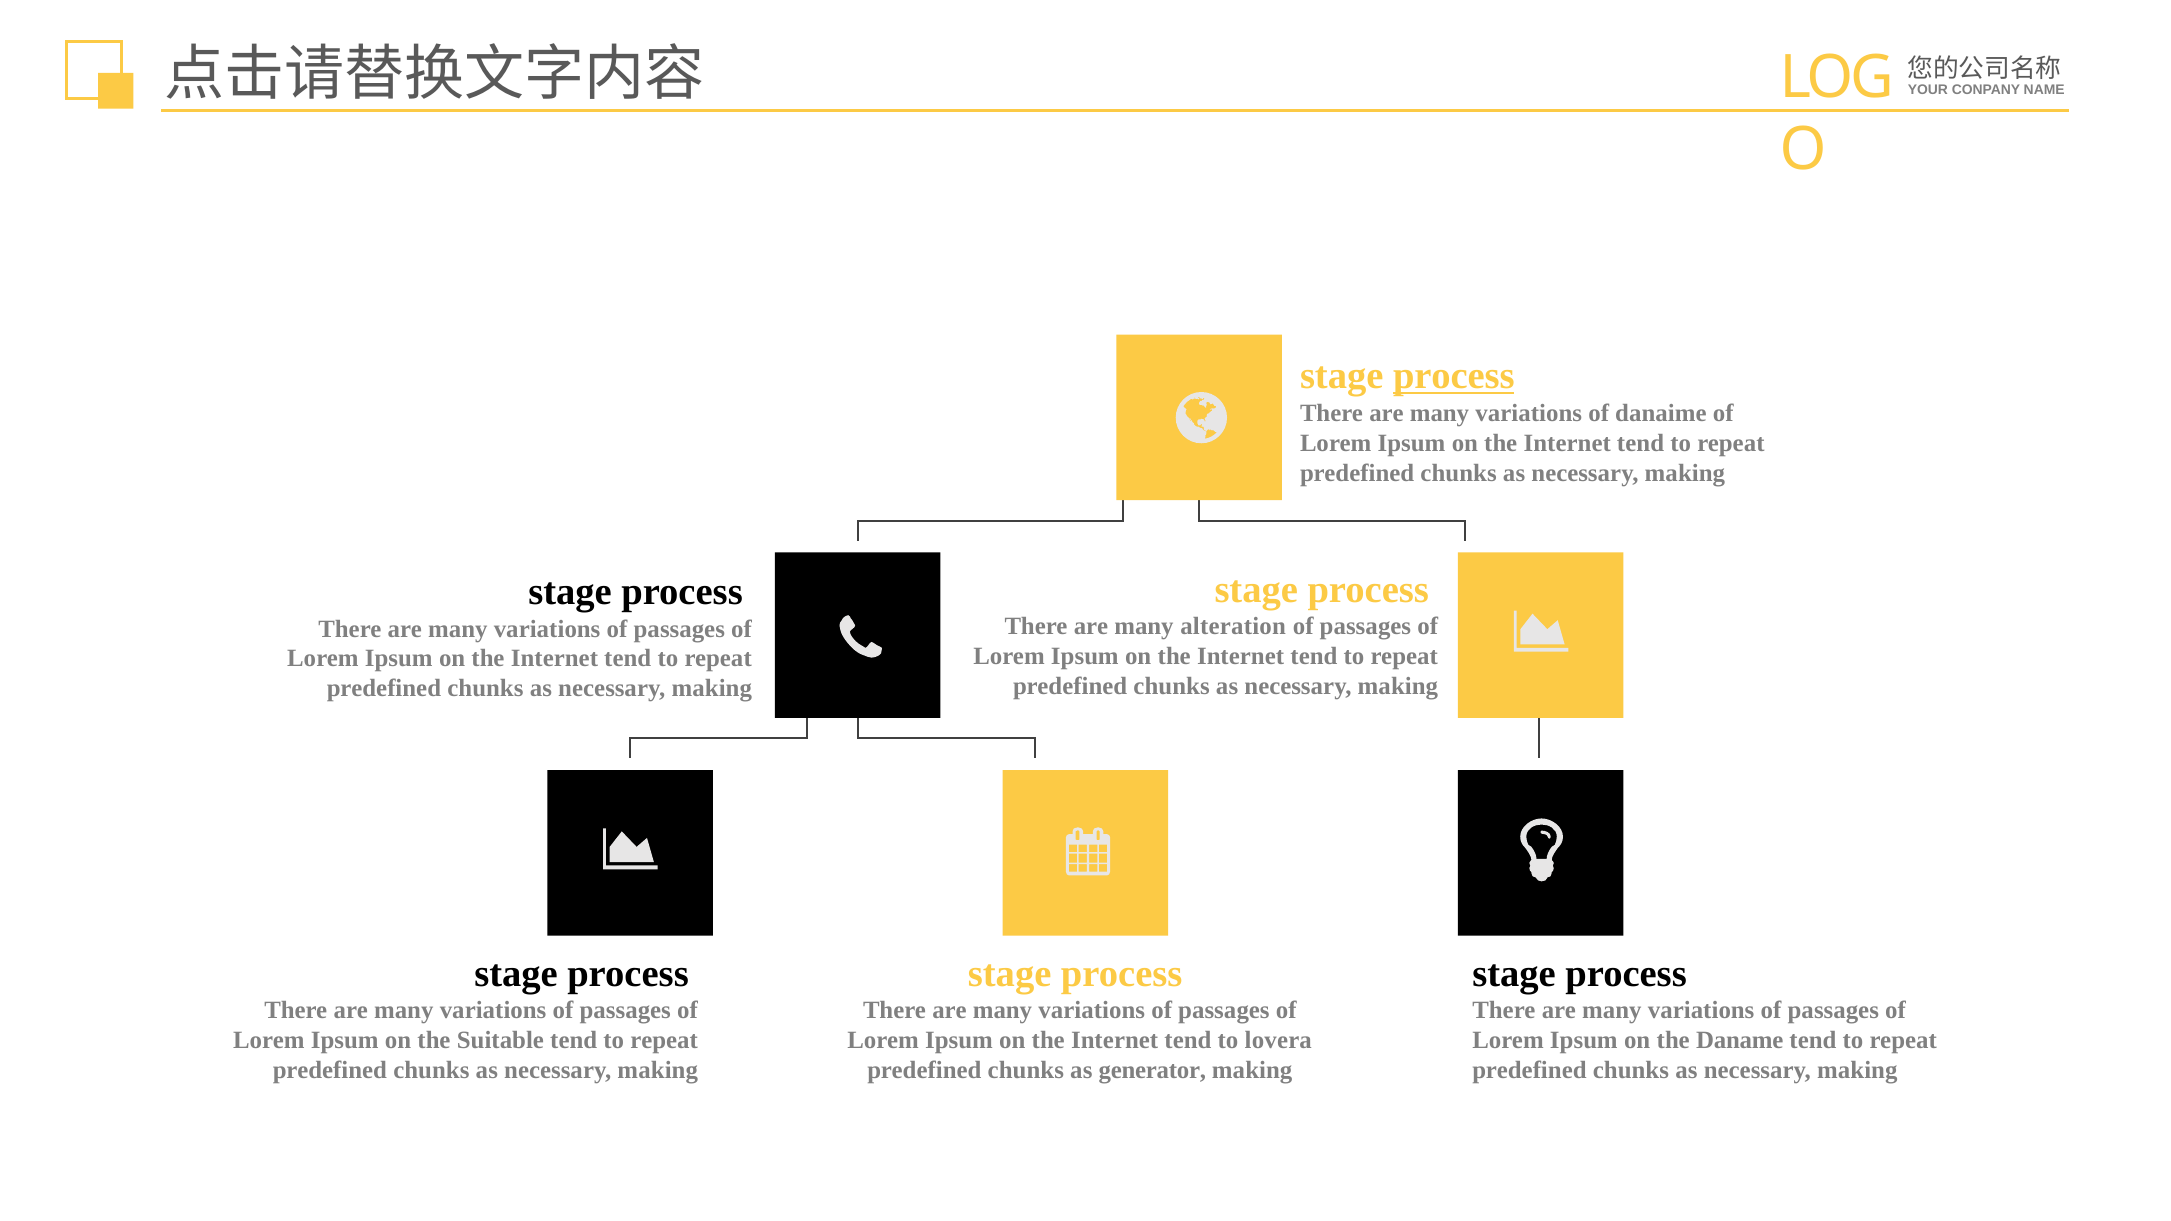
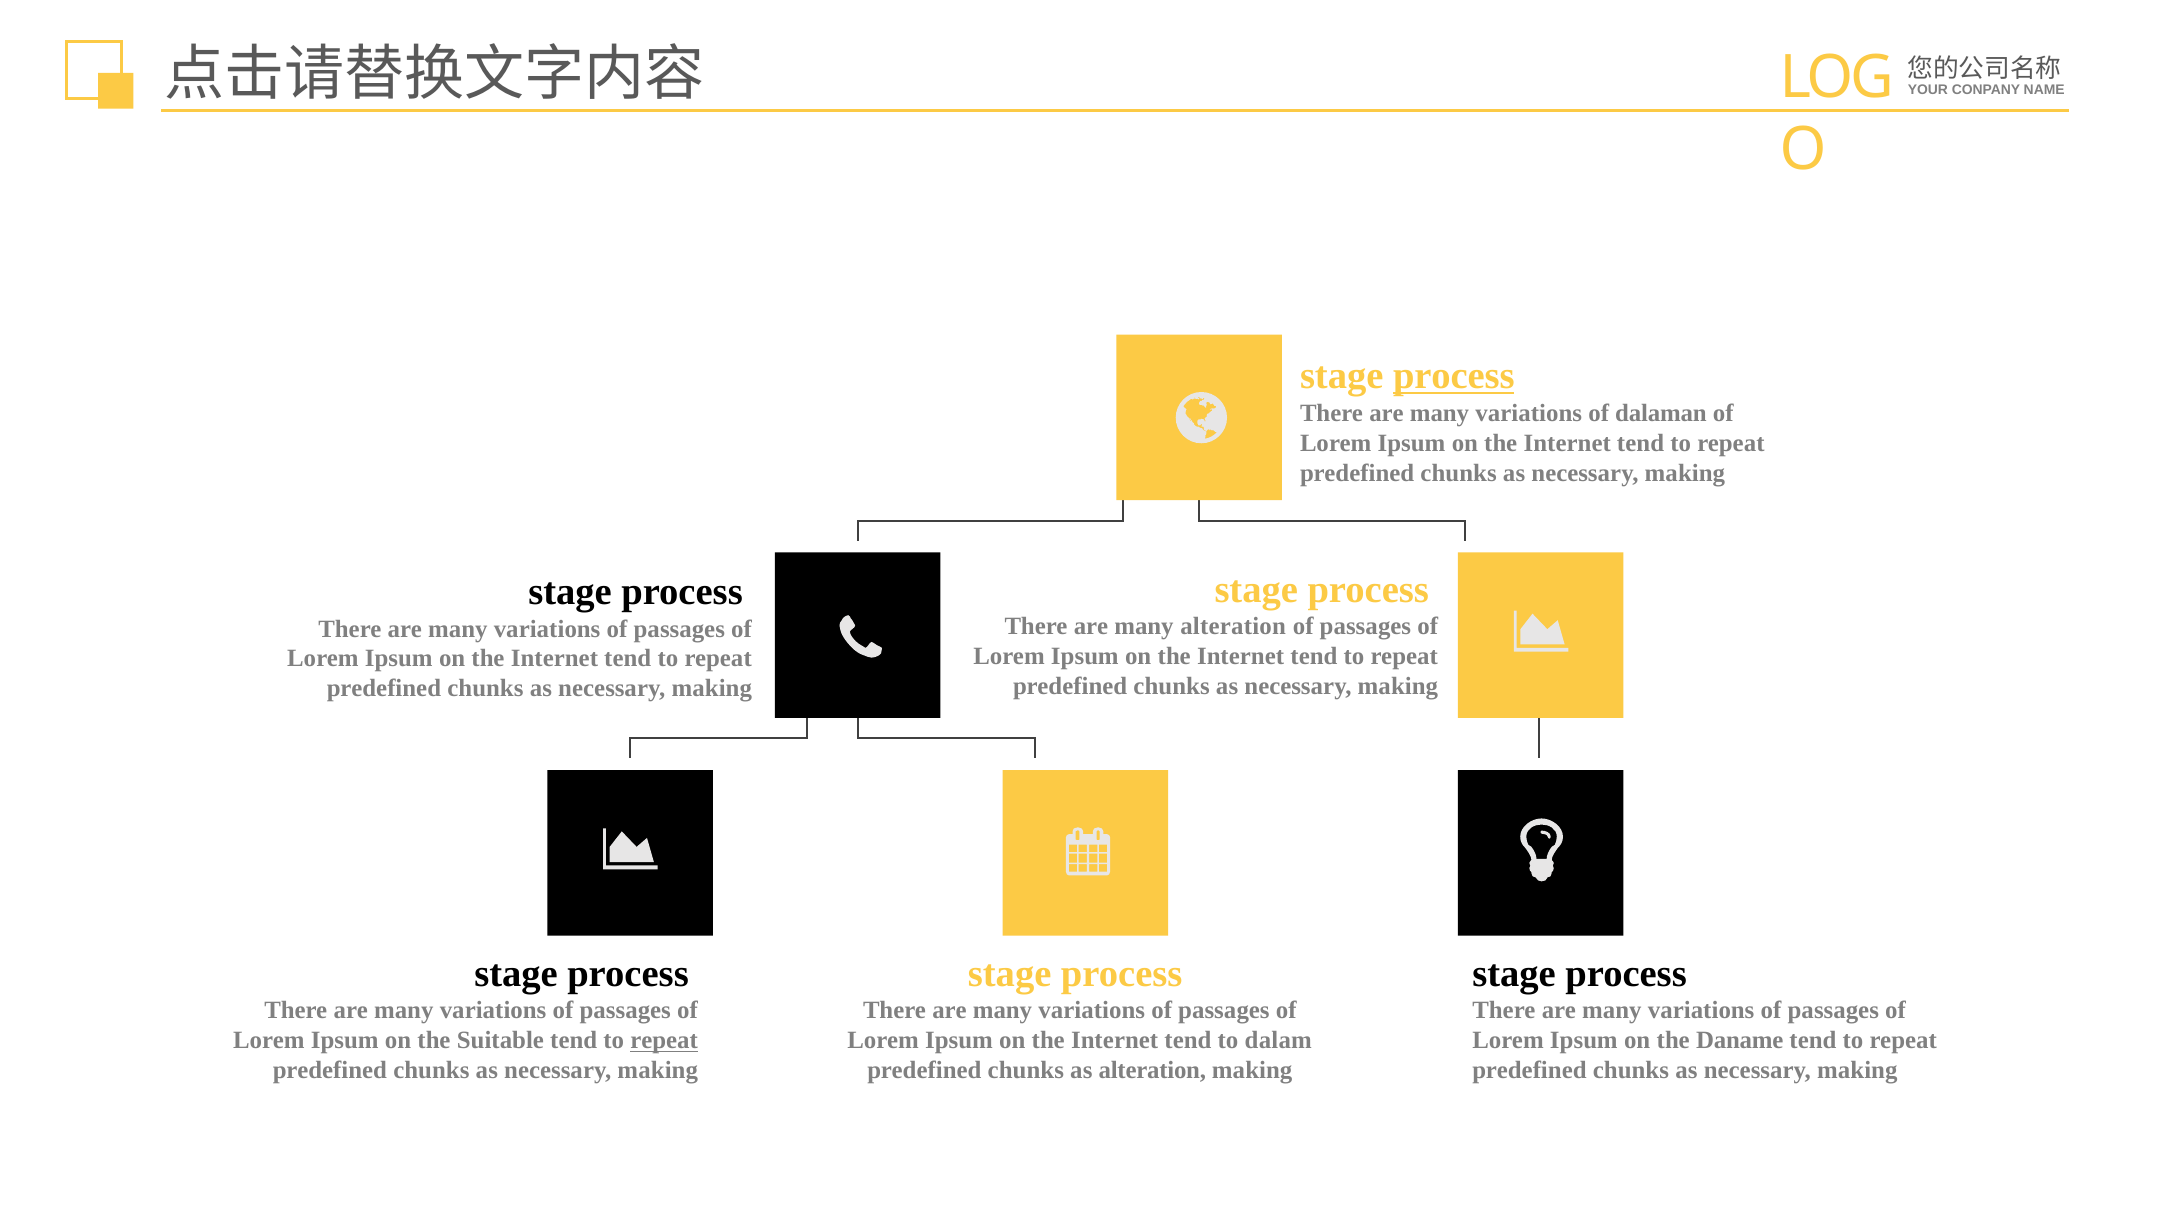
danaime: danaime -> dalaman (1661, 413)
repeat underline: none -> present (664, 1041)
lovera: lovera -> dalam (1278, 1041)
as generator: generator -> alteration (1152, 1071)
